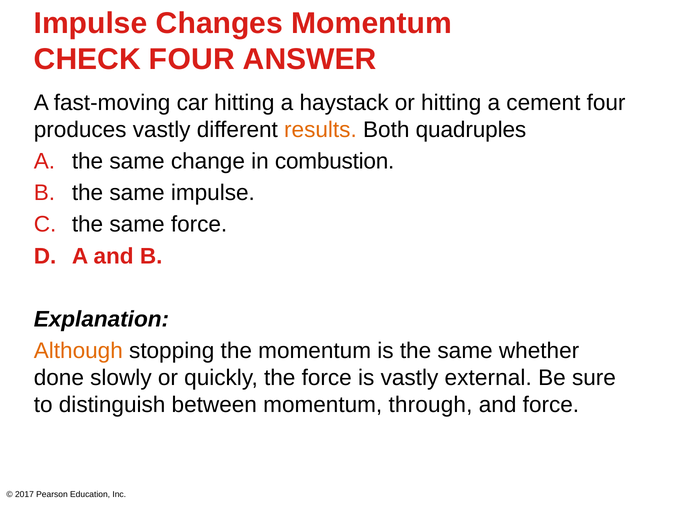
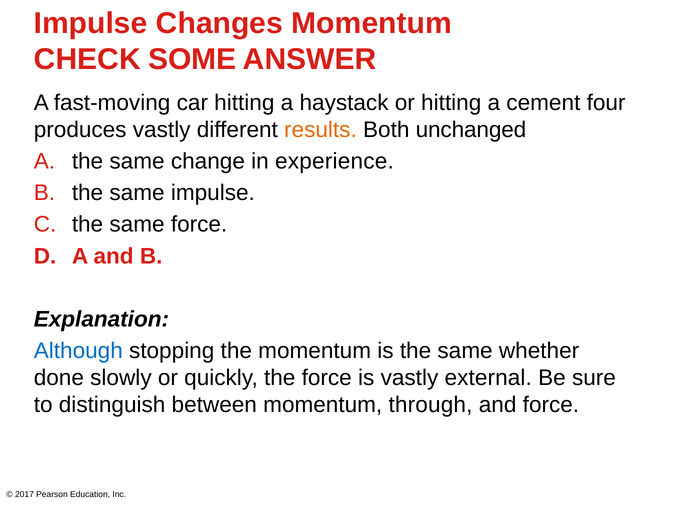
CHECK FOUR: FOUR -> SOME (192, 60)
quadruples: quadruples -> unchanged (471, 130)
combustion: combustion -> experience (334, 162)
Although colour: orange -> blue (78, 351)
